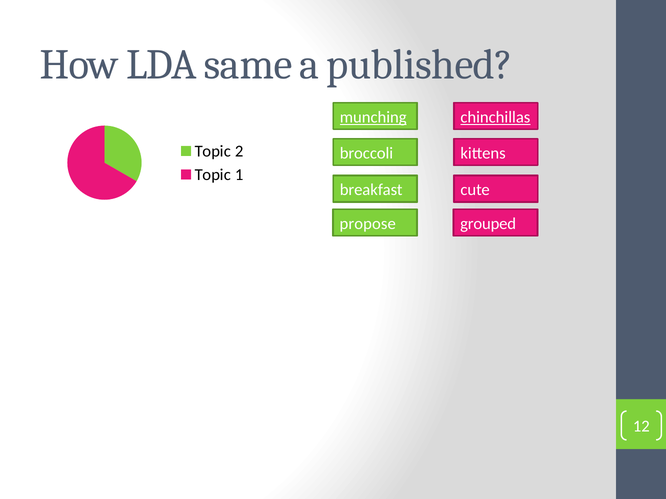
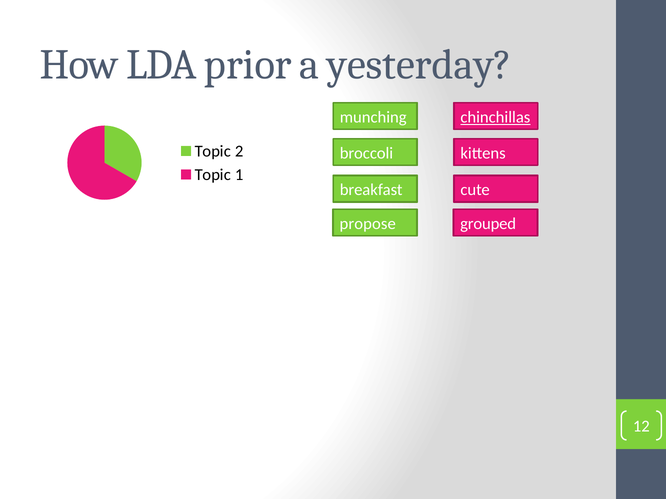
same: same -> prior (248, 65)
published: published -> yesterday (419, 65)
munching underline: present -> none (373, 117)
